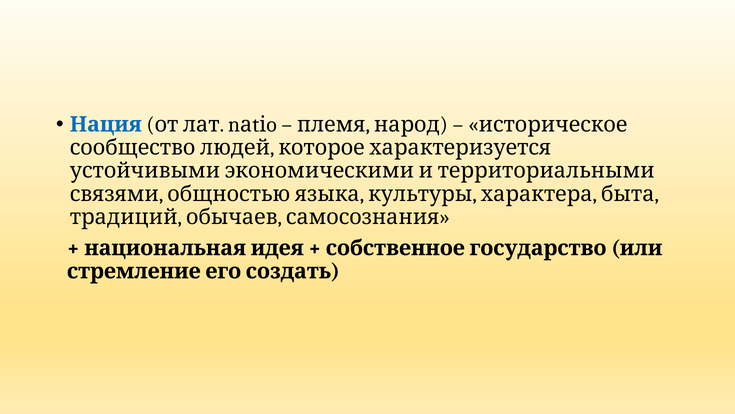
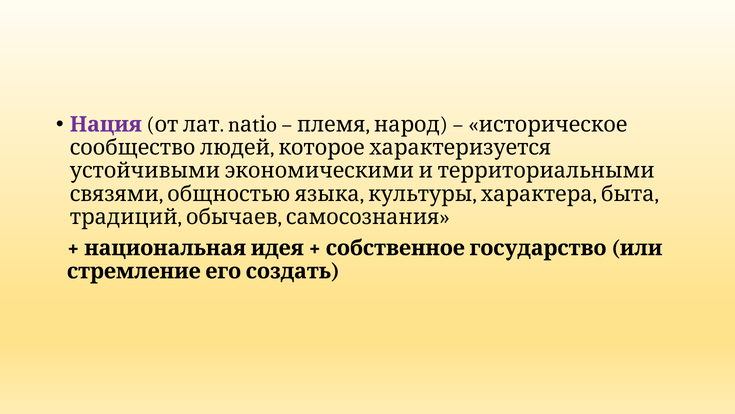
Нация colour: blue -> purple (106, 124)
